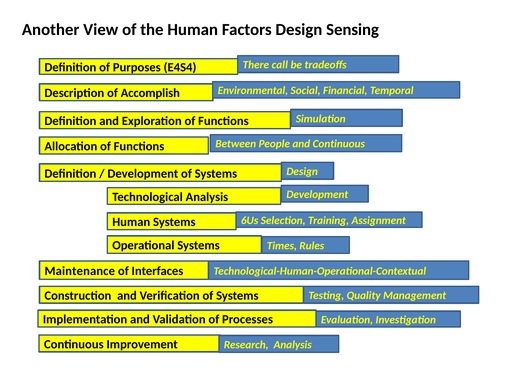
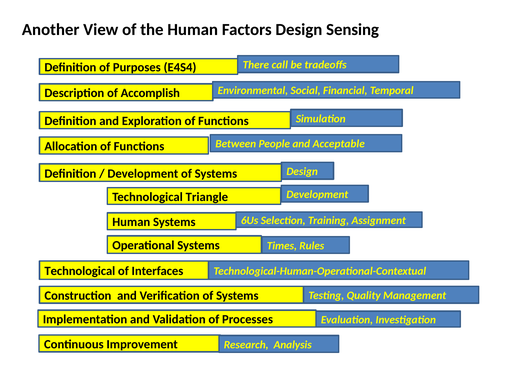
and Continuous: Continuous -> Acceptable (339, 144)
Technological Analysis: Analysis -> Triangle (207, 197)
Maintenance: Maintenance -> Technological (80, 271)
